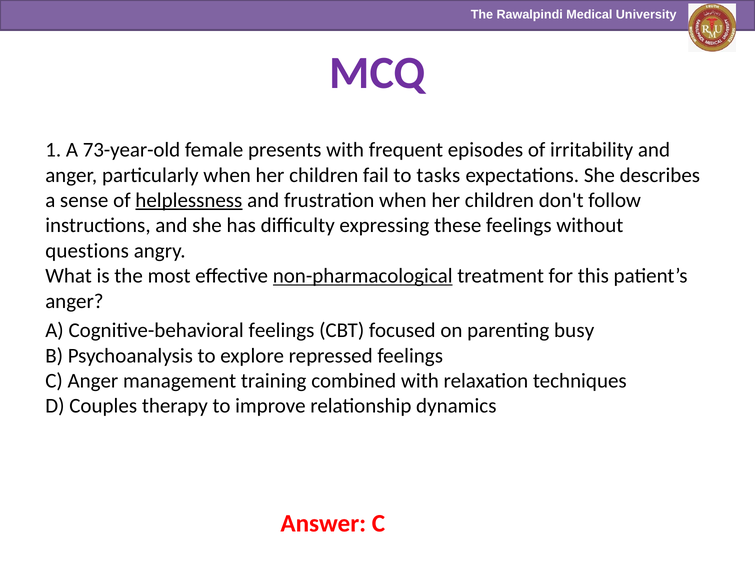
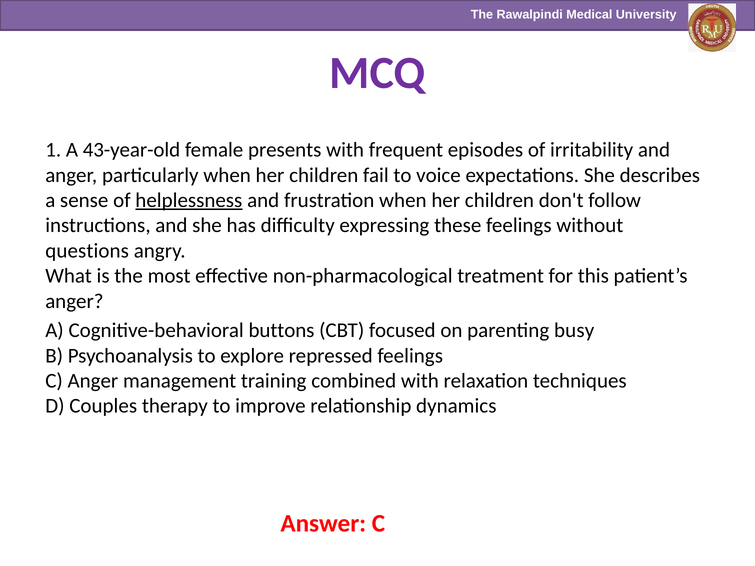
73-year-old: 73-year-old -> 43-year-old (131, 150)
tasks: tasks -> voice (438, 175)
non-pharmacological underline: present -> none (363, 276)
Cognitive-behavioral feelings: feelings -> buttons (281, 331)
